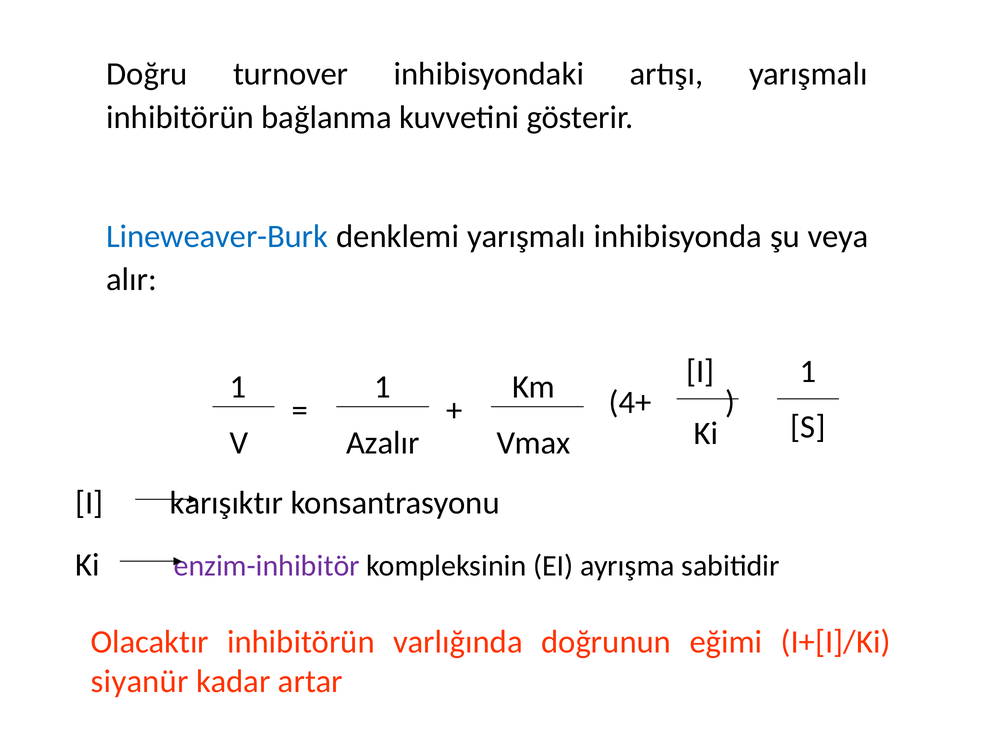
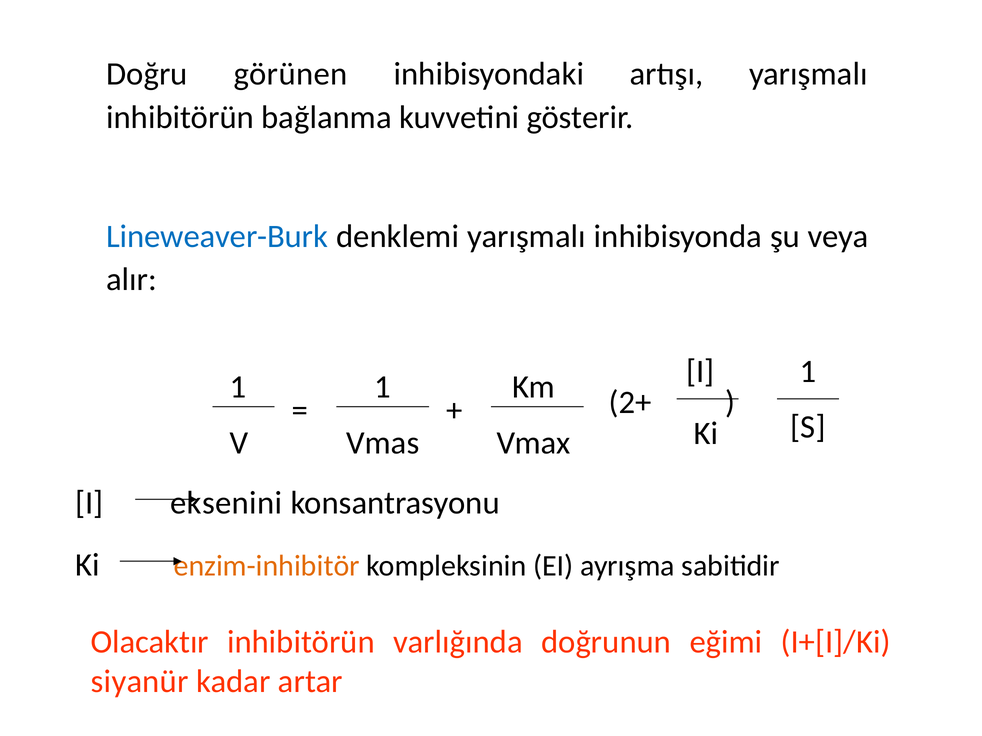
turnover: turnover -> görünen (290, 74)
4+: 4+ -> 2+ (630, 403)
Azalır: Azalır -> Vmas (383, 443)
karışıktır: karışıktır -> eksenini (226, 503)
enzim-inhibitör colour: purple -> orange (267, 566)
